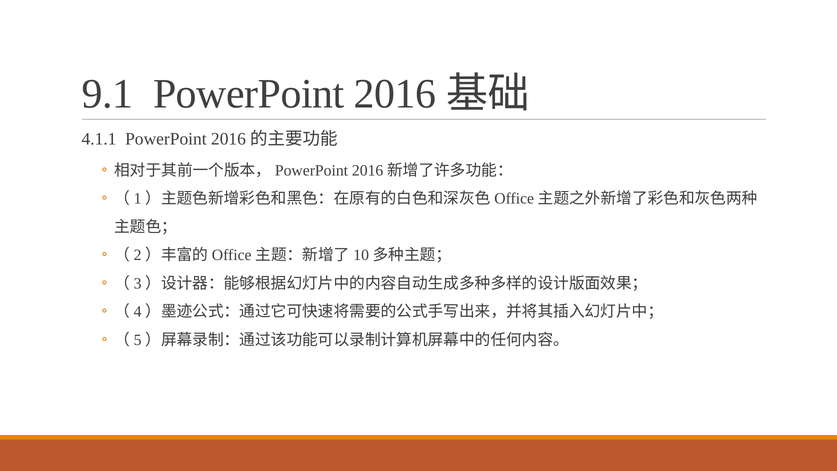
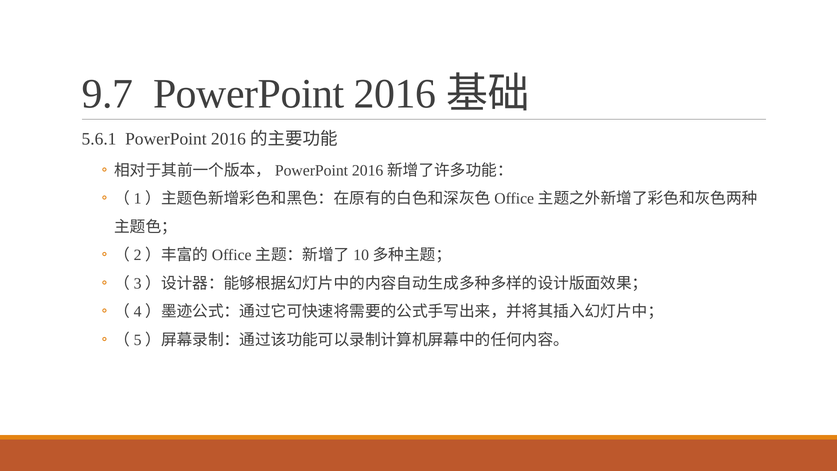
9.1: 9.1 -> 9.7 (107, 94)
4.1.1: 4.1.1 -> 5.6.1 (99, 139)
